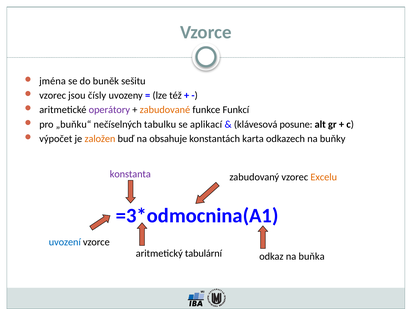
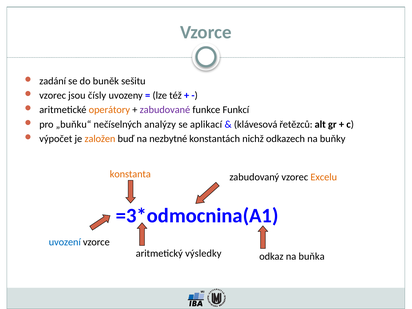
jména: jména -> zadání (53, 81)
operátory colour: purple -> orange (109, 110)
zabudované colour: orange -> purple (165, 110)
tabulku: tabulku -> analýzy (160, 124)
posune: posune -> řetězců (296, 124)
obsahuje: obsahuje -> nezbytné (168, 139)
karta: karta -> nichž (253, 139)
konstanta colour: purple -> orange (130, 174)
tabulární: tabulární -> výsledky (203, 253)
